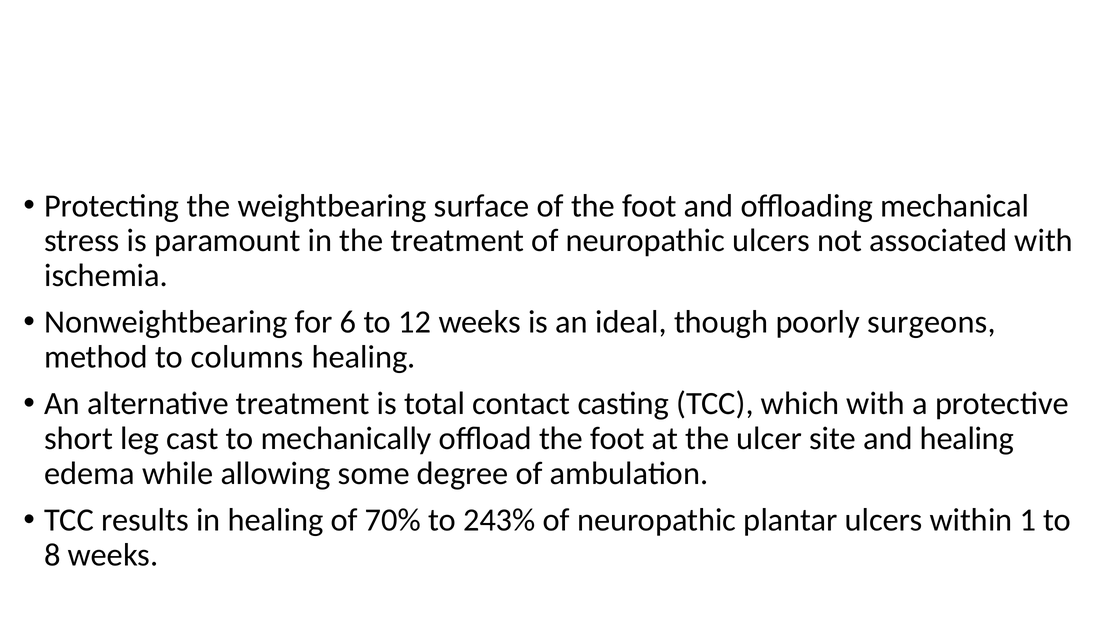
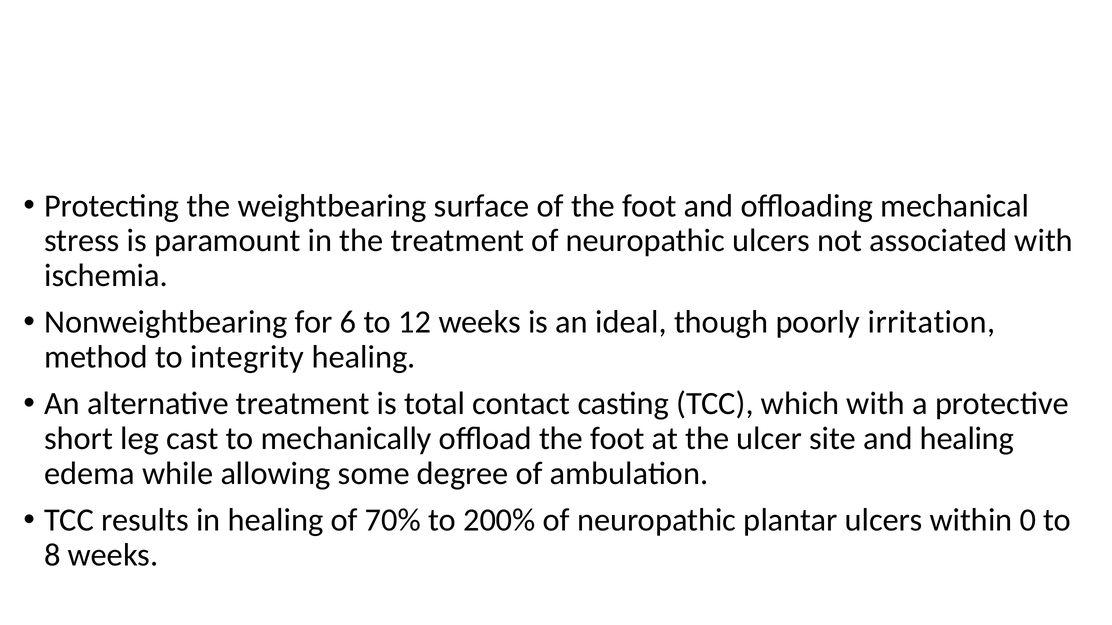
surgeons: surgeons -> irritation (932, 322)
columns: columns -> integrity (247, 357)
243%: 243% -> 200% (499, 521)
1: 1 -> 0 (1028, 521)
